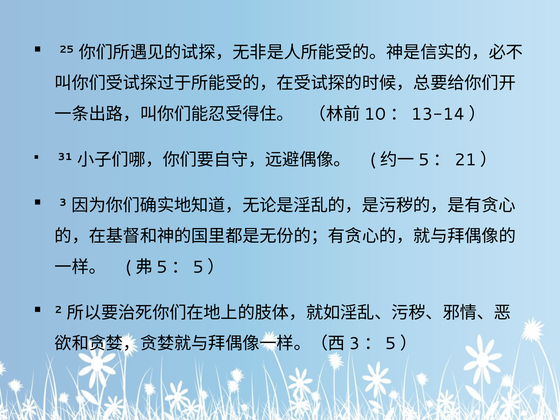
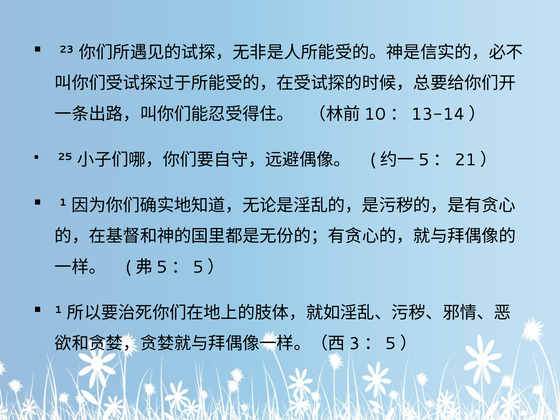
25: 25 -> 23 (67, 50)
31: 31 -> 25 (65, 157)
3: 3 -> 1 (63, 203)
2: 2 -> 1 (58, 310)
